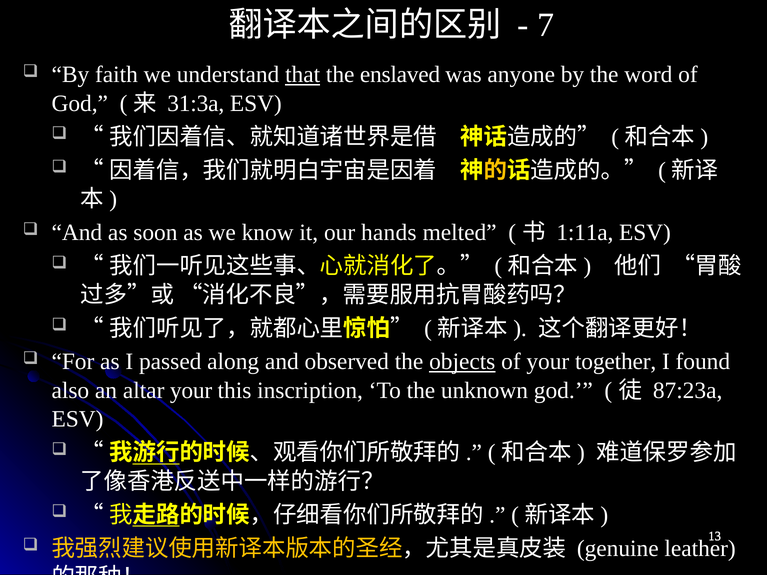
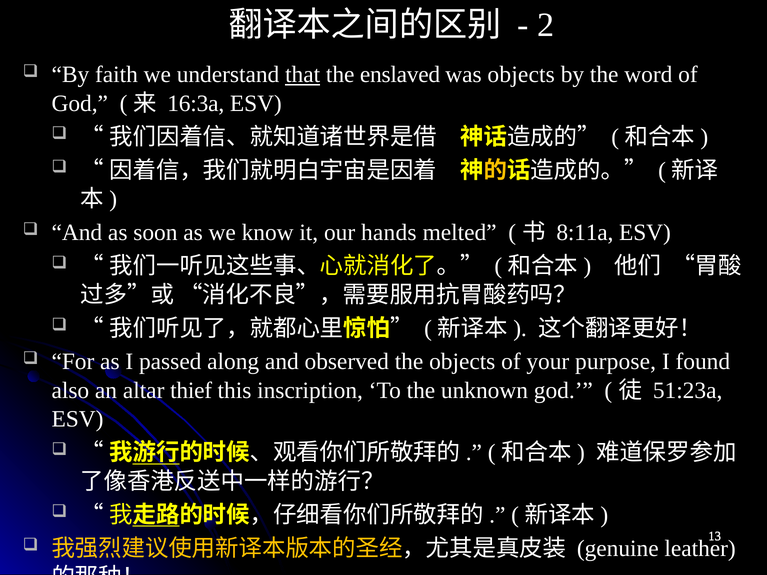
7: 7 -> 2 (546, 25)
was anyone: anyone -> objects (521, 75)
31:3a: 31:3a -> 16:3a (196, 104)
1:11a: 1:11a -> 8:11a (585, 233)
objects underline: present -> none (462, 362)
together: together -> purpose (616, 362)
altar your: your -> thief (191, 391)
87:23a: 87:23a -> 51:23a (688, 391)
